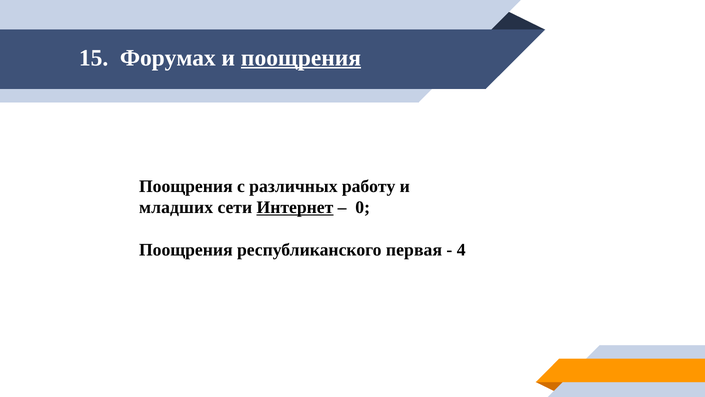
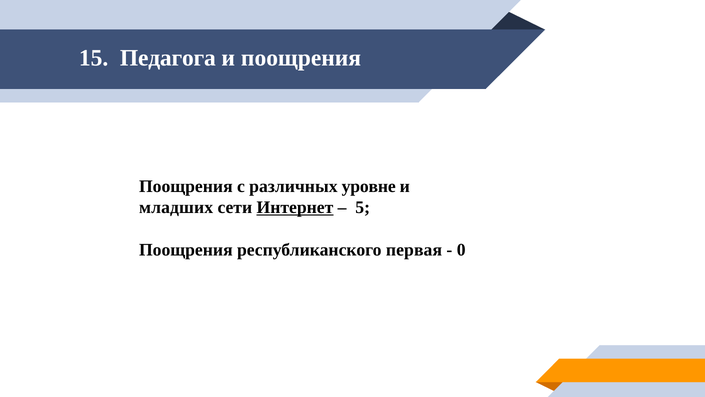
Форумах: Форумах -> Педагога (168, 58)
поощрения underline: present -> none (301, 58)
работу: работу -> уровне (369, 186)
0: 0 -> 5 (363, 207)
4: 4 -> 0 (461, 249)
